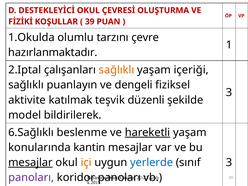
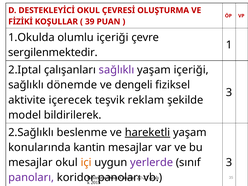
olumlu tarzını: tarzını -> içeriği (113, 37)
hazırlanmaktadır: hazırlanmaktadır -> sergilenmektedir (53, 52)
sağlıklı colour: orange -> purple (117, 70)
puanlayın: puanlayın -> dönemde (72, 85)
katılmak: katılmak -> içerecek (70, 100)
düzenli: düzenli -> reklam (146, 100)
6.Sağlıklı: 6.Sağlıklı -> 2.Sağlıklı (31, 132)
mesajlar underline: present -> none (30, 162)
yerlerde colour: blue -> purple (152, 162)
